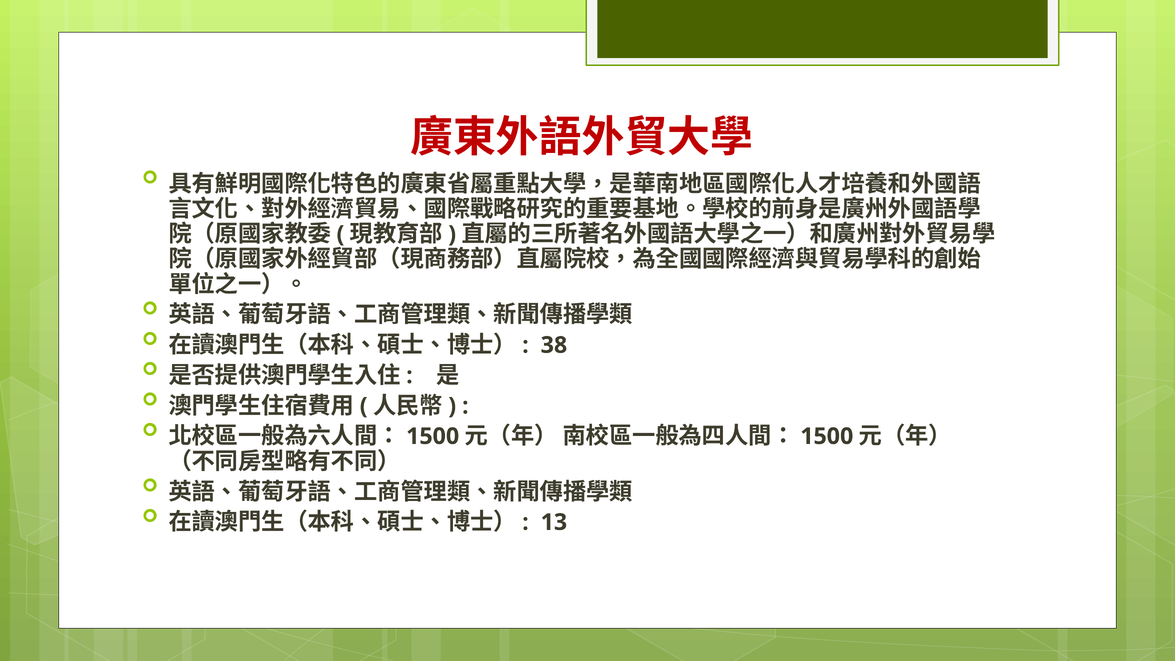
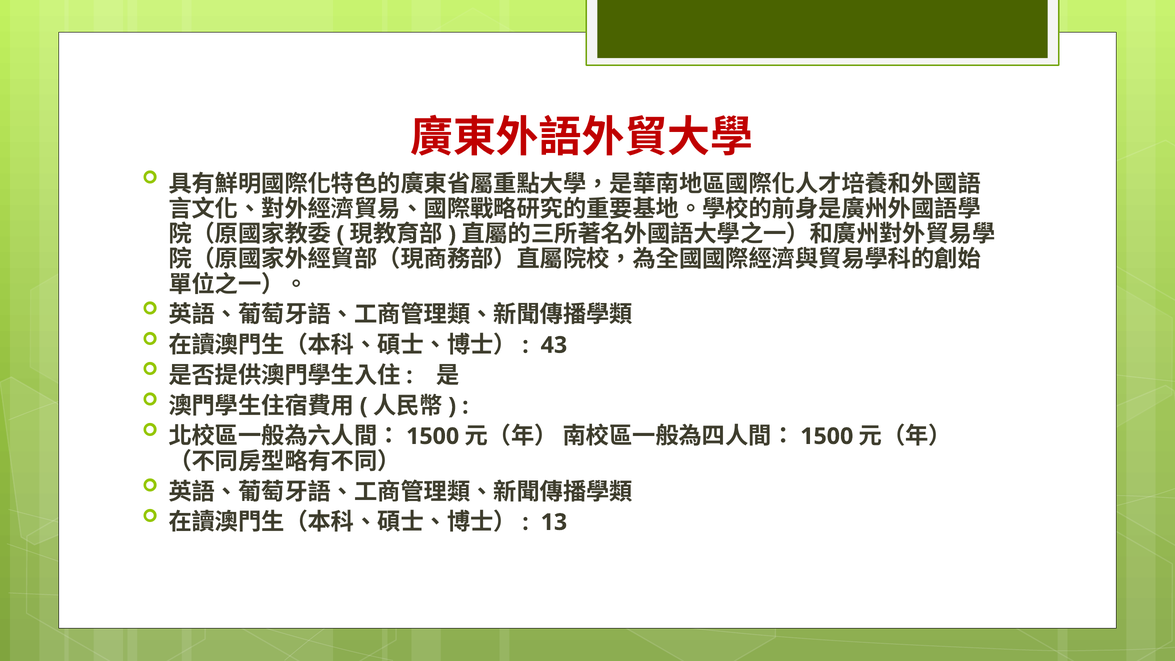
38: 38 -> 43 (554, 345)
